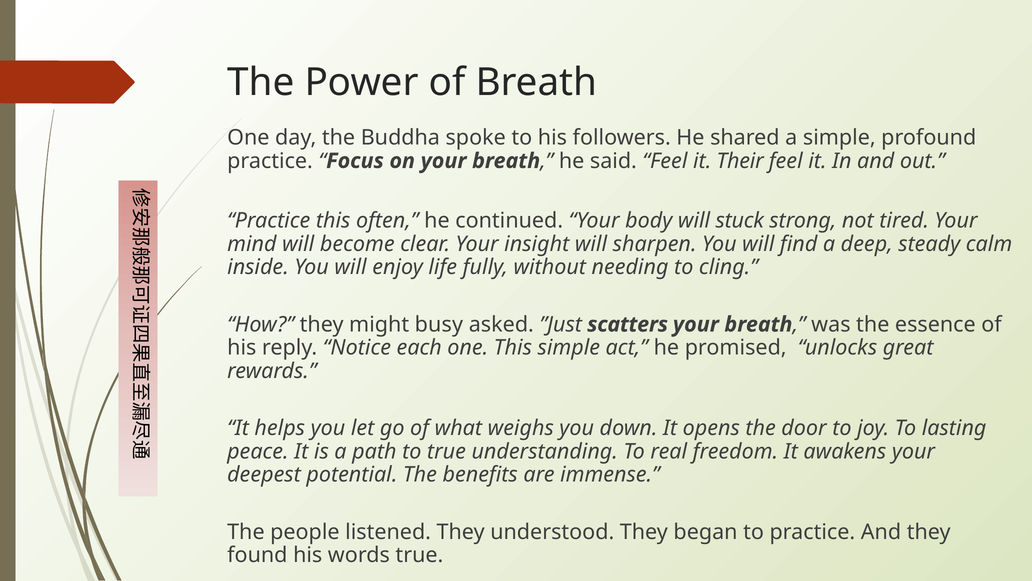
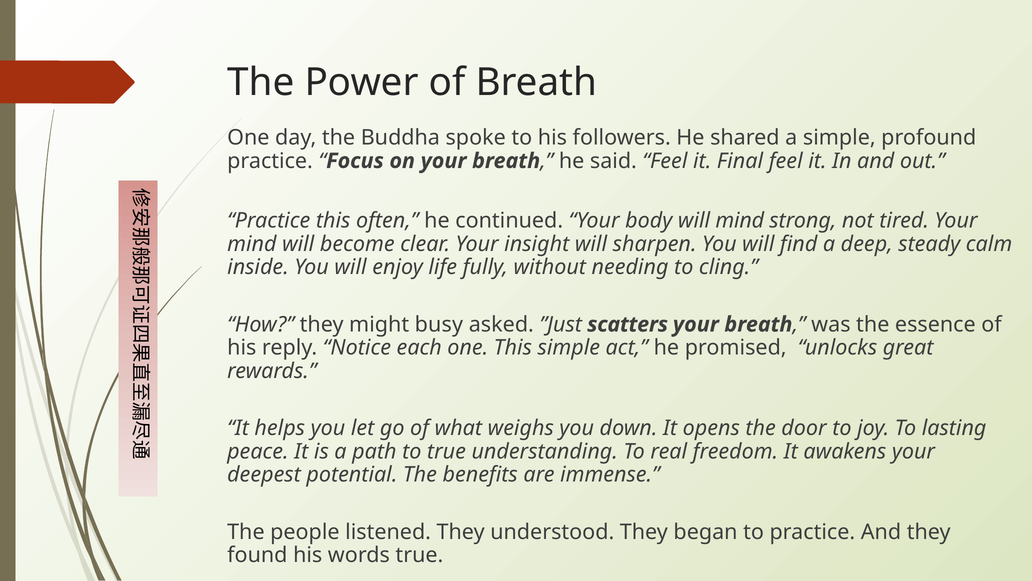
Their: Their -> Final (740, 161)
will stuck: stuck -> mind (740, 221)
